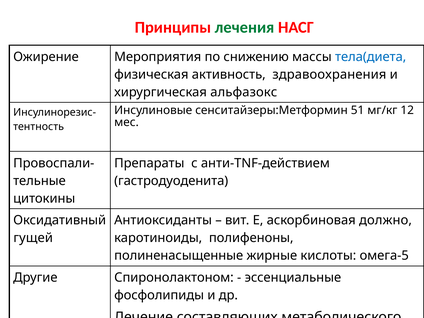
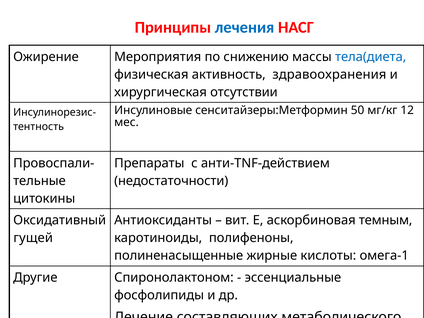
лечения colour: green -> blue (245, 27)
альфазокс: альфазокс -> отсутствии (244, 92)
51: 51 -> 50 (358, 110)
гастродуоденита: гастродуоденита -> недостаточности (171, 181)
должно: должно -> темным (386, 220)
омега-5: омега-5 -> омега-1 (384, 256)
